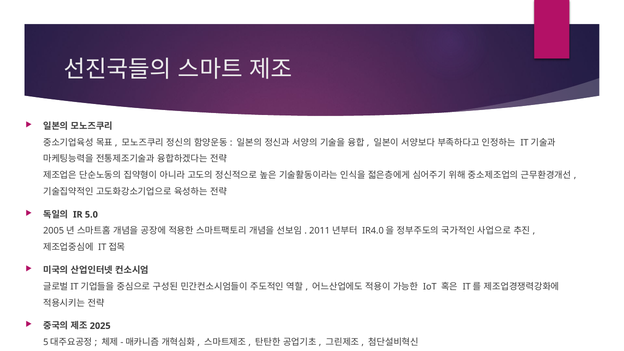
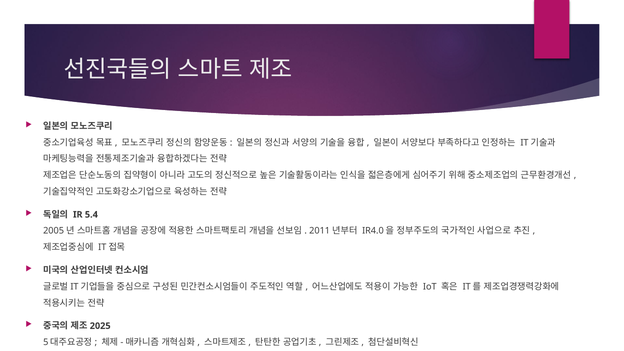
5.0: 5.0 -> 5.4 (91, 215)
